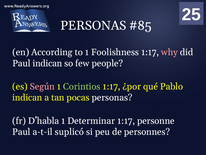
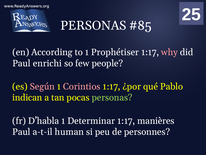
Foolishness: Foolishness -> Prophétiser (115, 52)
Paul indican: indican -> enrichi (47, 63)
Corintios colour: light green -> pink (82, 86)
personas colour: white -> light green (112, 97)
personne: personne -> manières (156, 120)
suplicó: suplicó -> human (69, 131)
